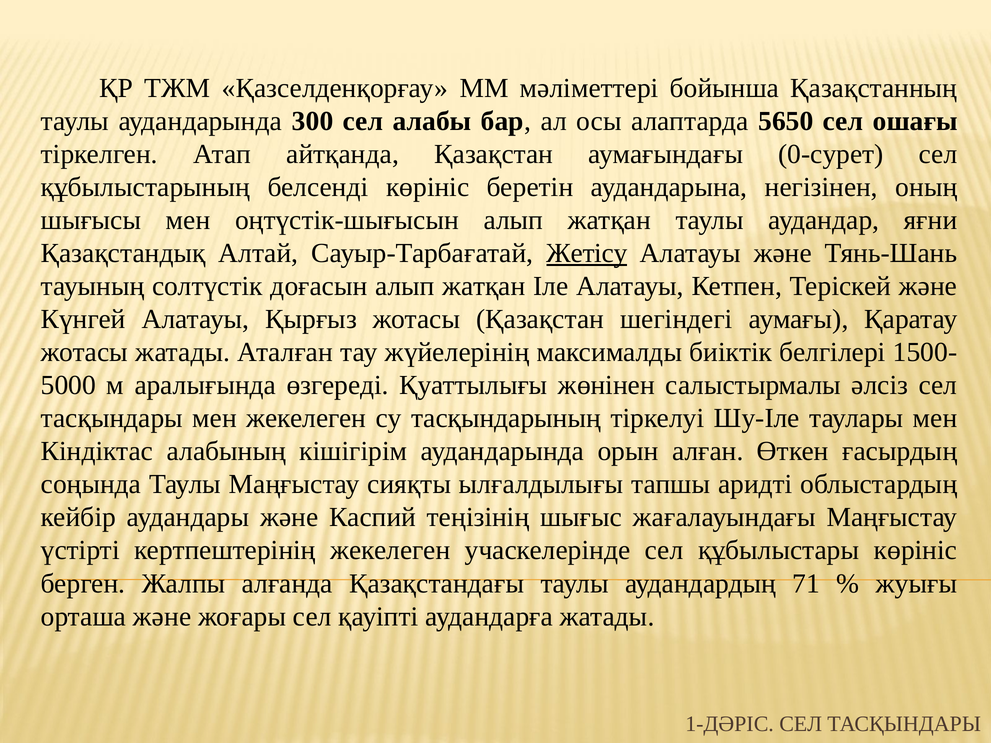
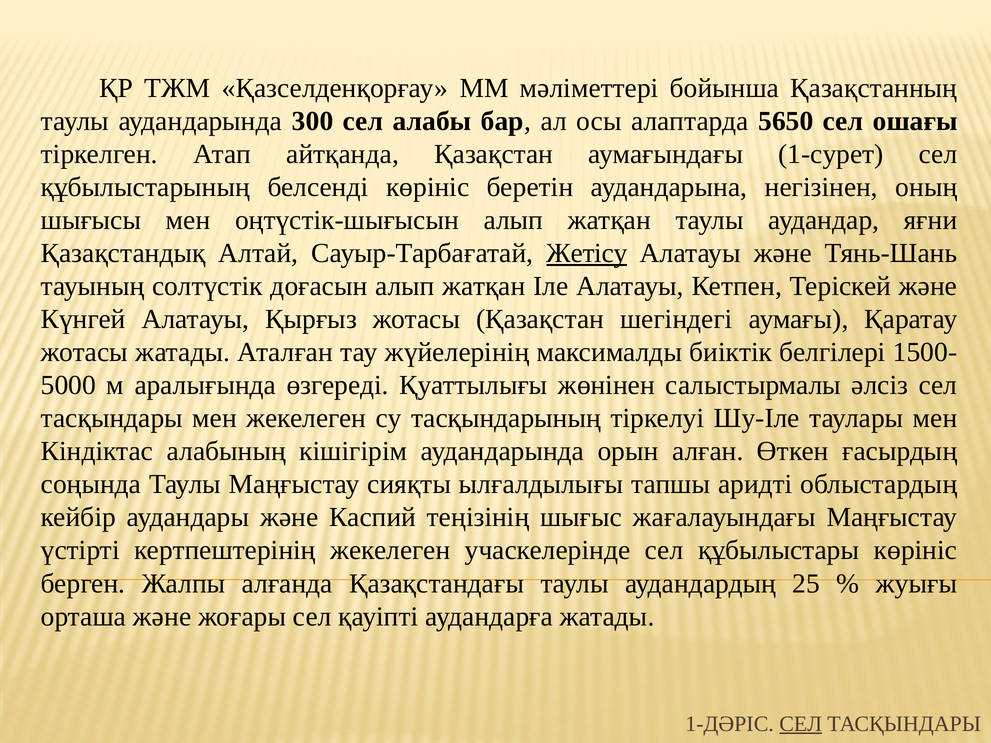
0-сурет: 0-сурет -> 1-сурет (831, 154)
71: 71 -> 25 (806, 584)
СЕЛ underline: none -> present (801, 724)
